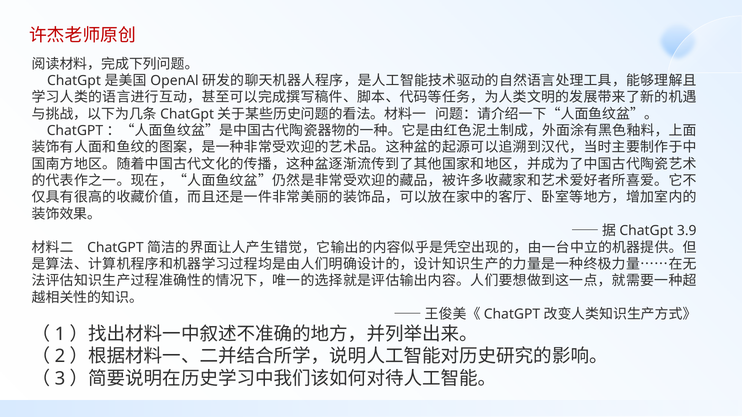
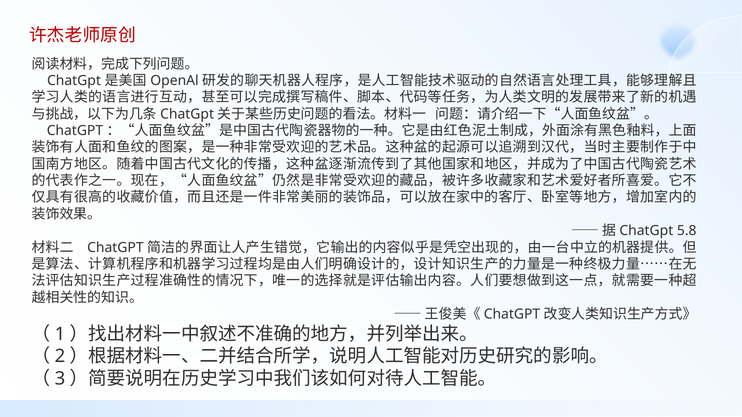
3.9: 3.9 -> 5.8 (687, 231)
